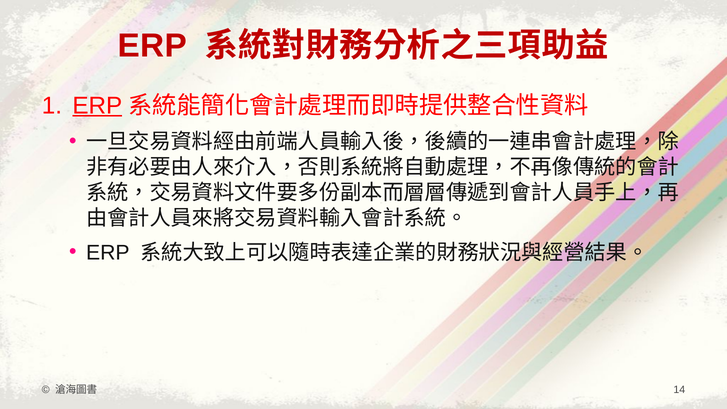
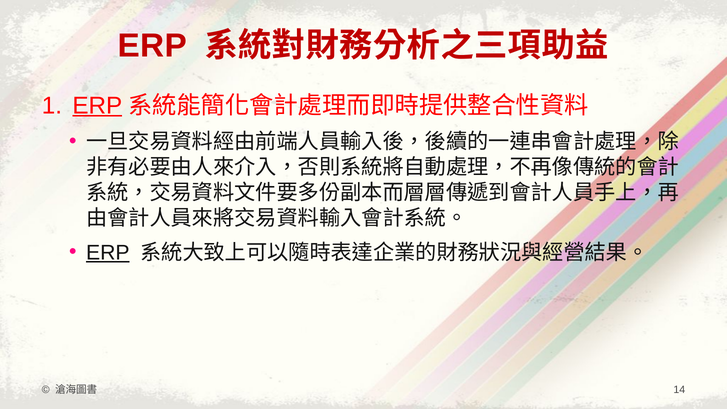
ERP underline: none -> present (108, 253)
